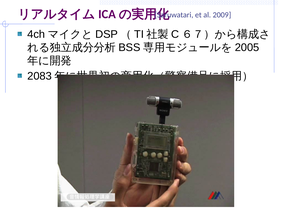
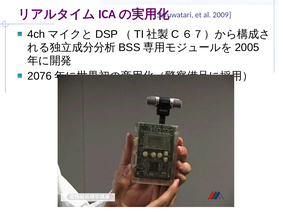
2083: 2083 -> 2076 (40, 76)
